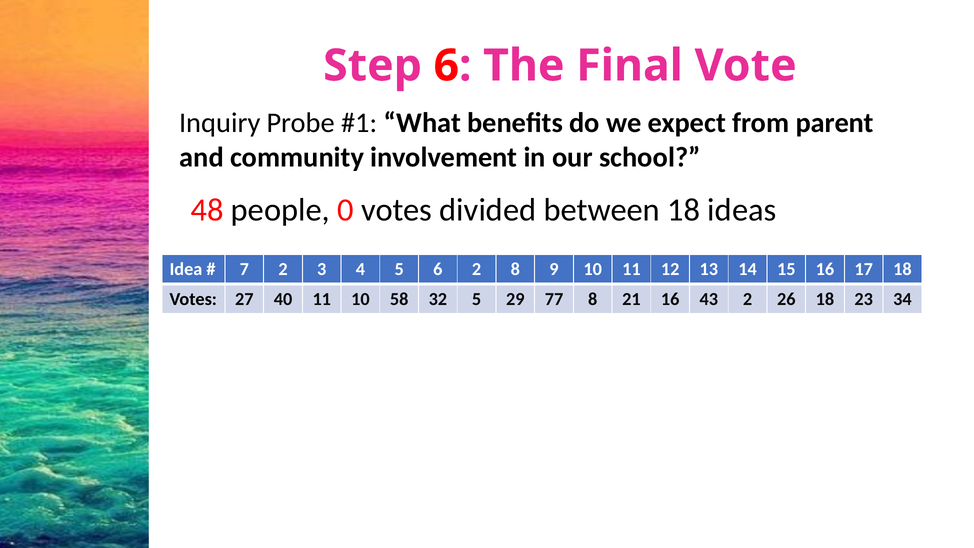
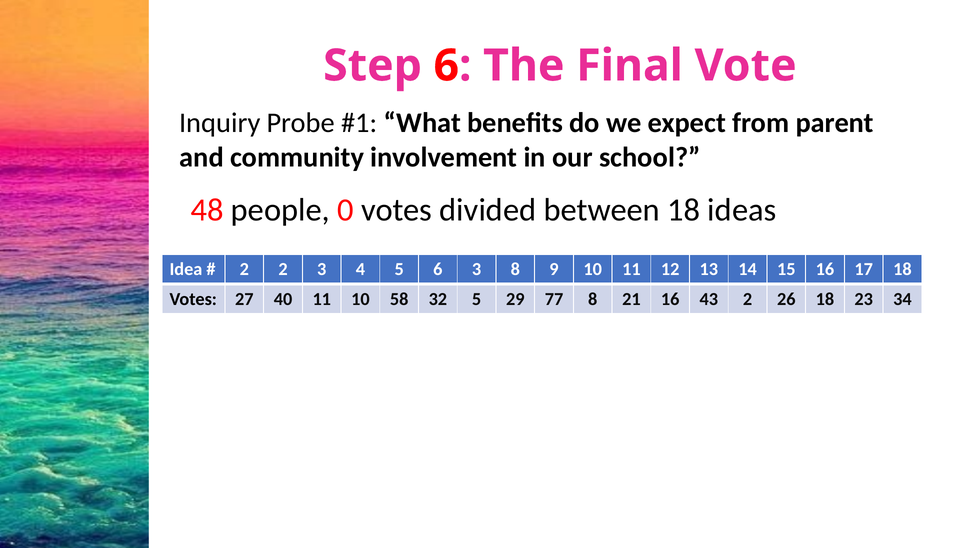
7: 7 -> 2 (244, 269)
6 2: 2 -> 3 (477, 269)
